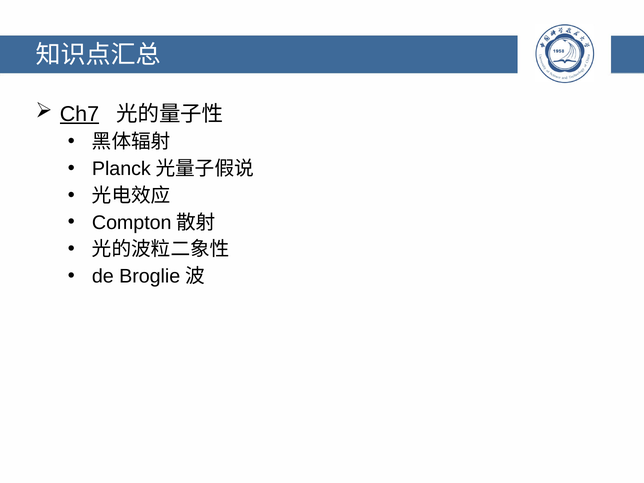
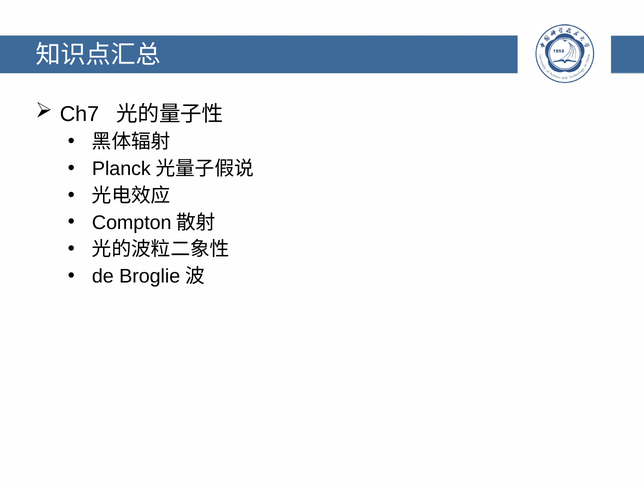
Ch7 underline: present -> none (79, 114)
